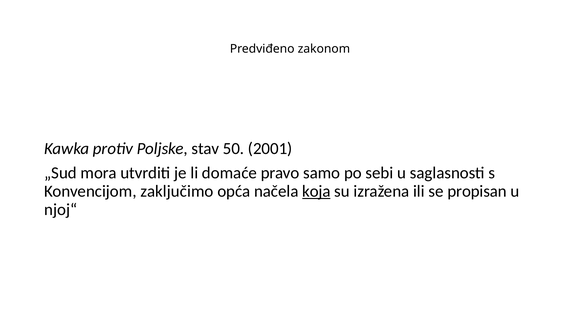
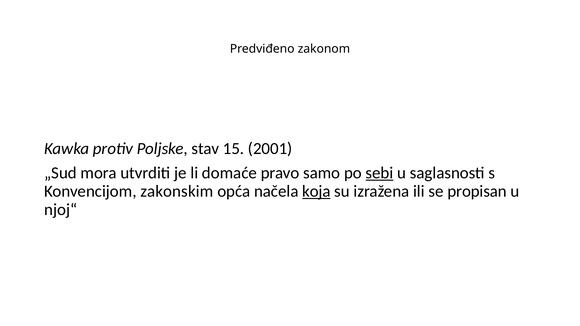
50: 50 -> 15 (233, 149)
sebi underline: none -> present (379, 173)
zaključimo: zaključimo -> zakonskim (177, 191)
